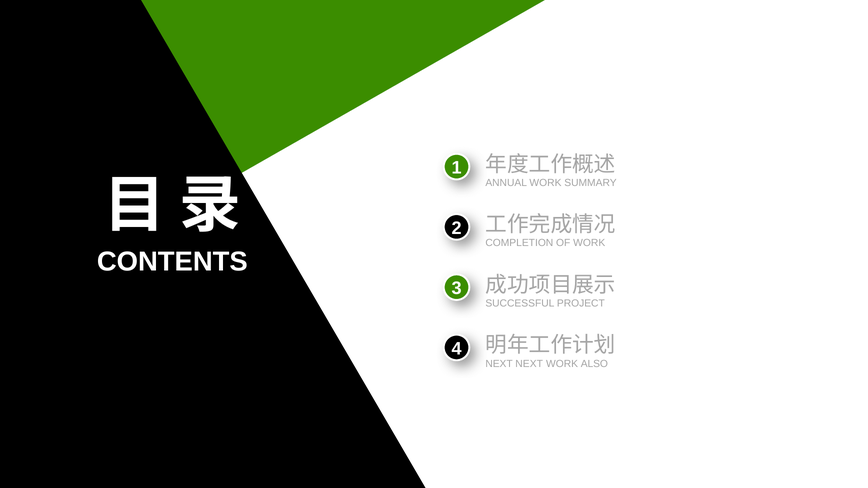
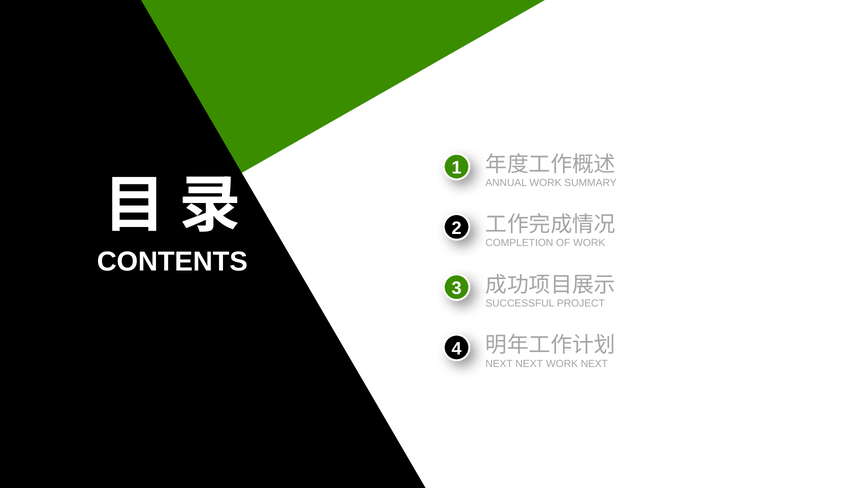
WORK ALSO: ALSO -> NEXT (594, 364)
